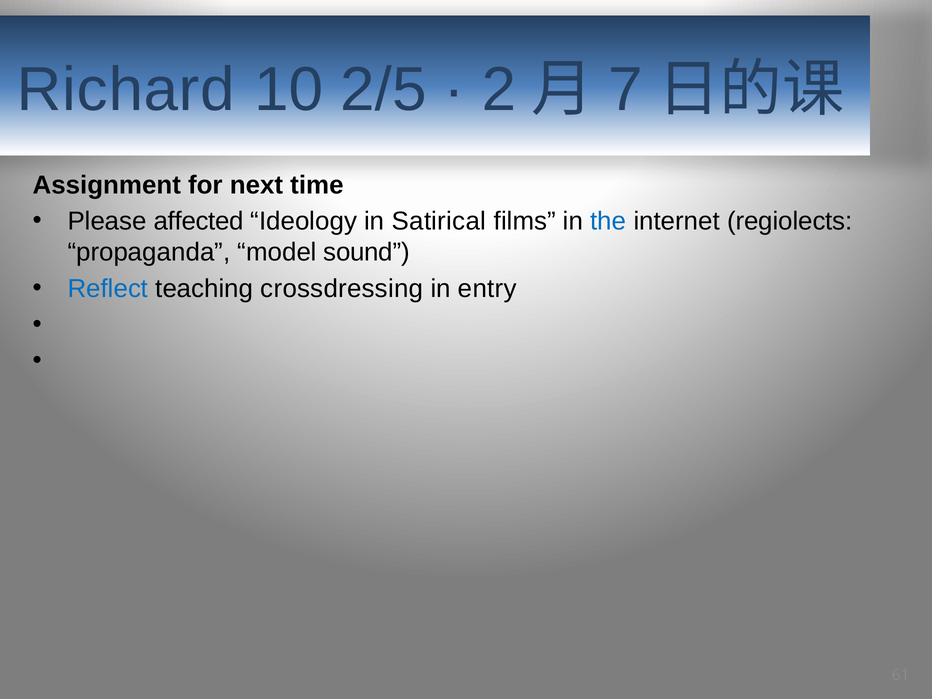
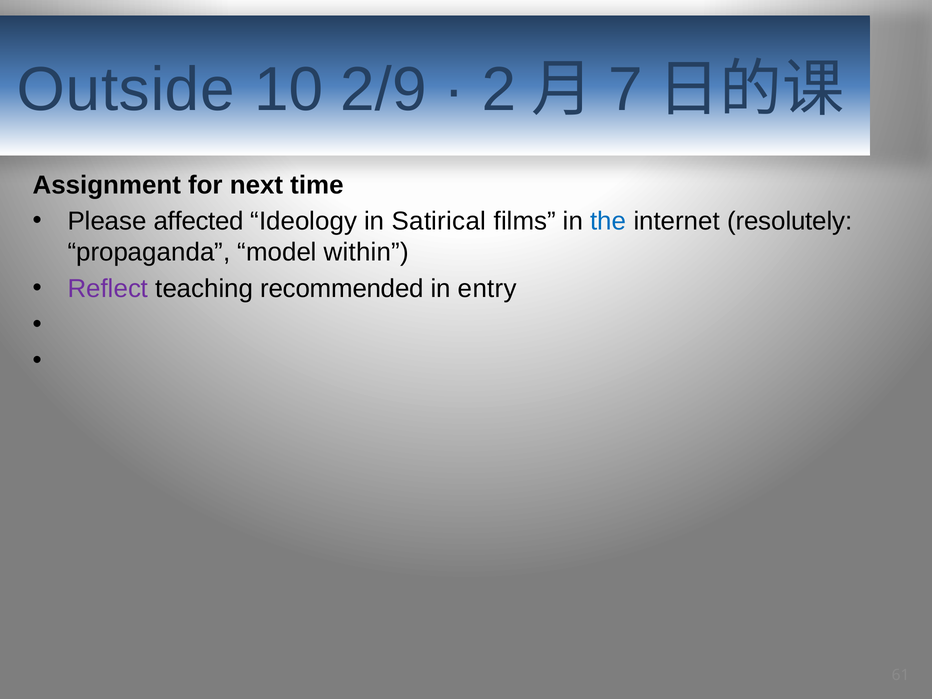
Richard: Richard -> Outside (126, 90)
2/5: 2/5 -> 2/9 (383, 90)
regiolects: regiolects -> resolutely (790, 221)
sound: sound -> within (366, 252)
Reflect colour: blue -> purple (108, 289)
crossdressing: crossdressing -> recommended (342, 289)
